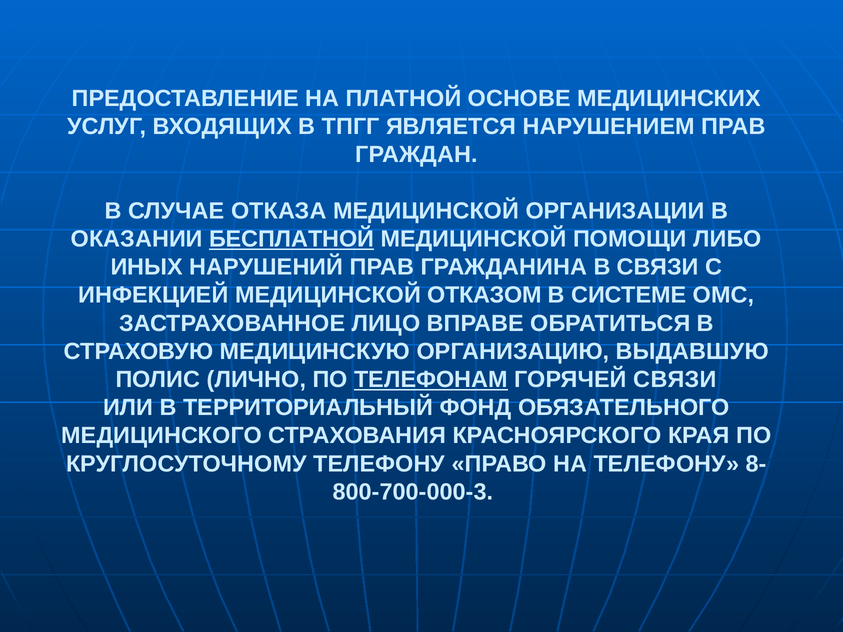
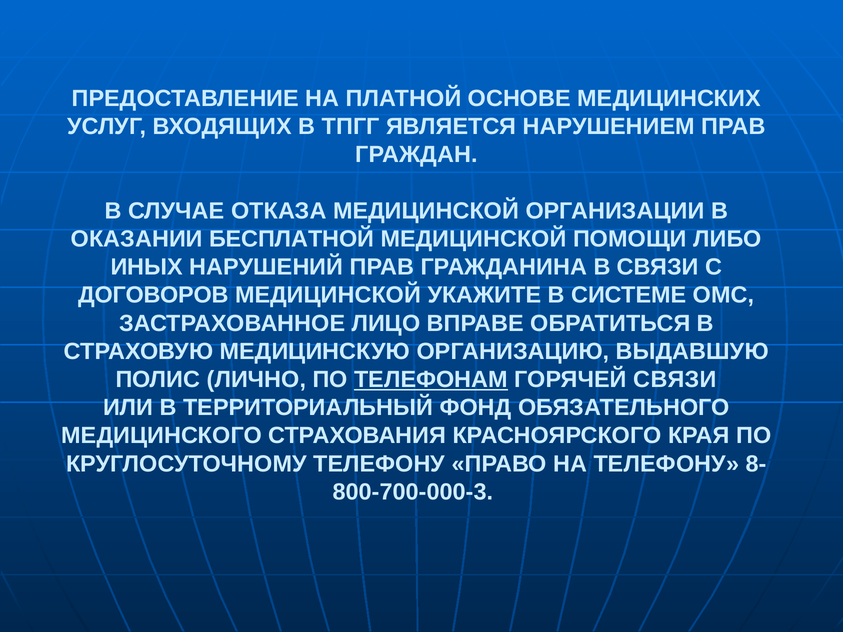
БЕСПЛАТНОЙ underline: present -> none (292, 239)
ИНФЕКЦИЕЙ: ИНФЕКЦИЕЙ -> ДОГОВОРОВ (154, 295)
ОТКАЗОМ: ОТКАЗОМ -> УКАЖИТЕ (484, 295)
